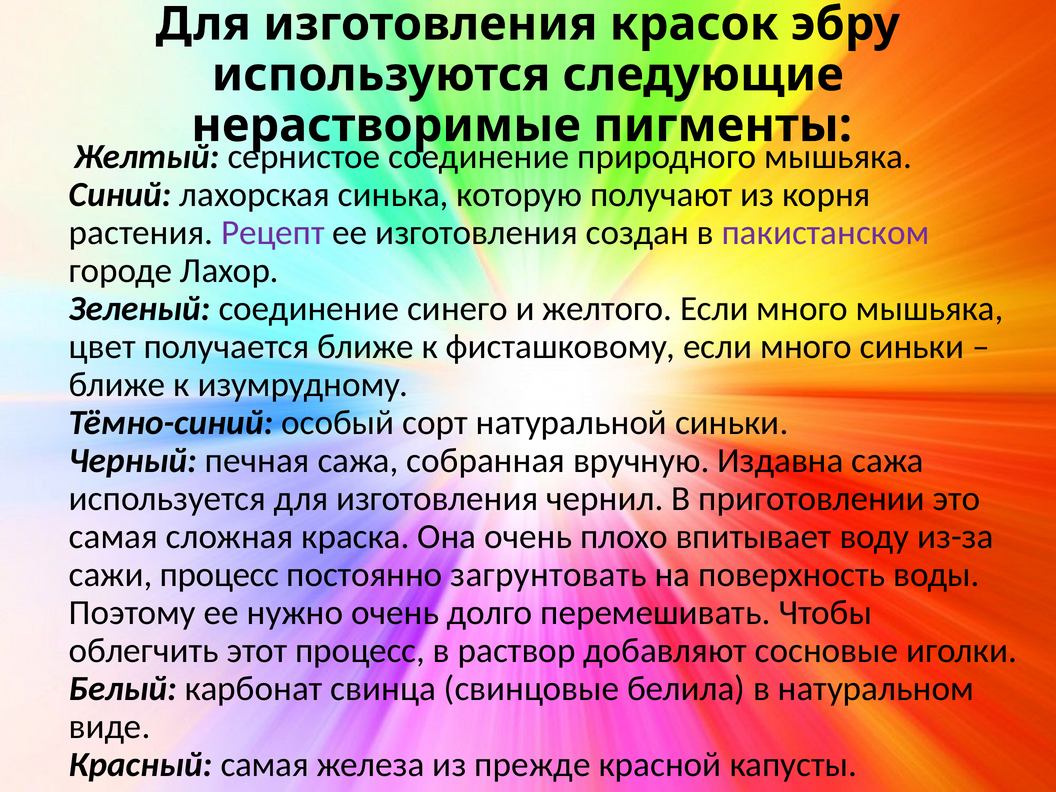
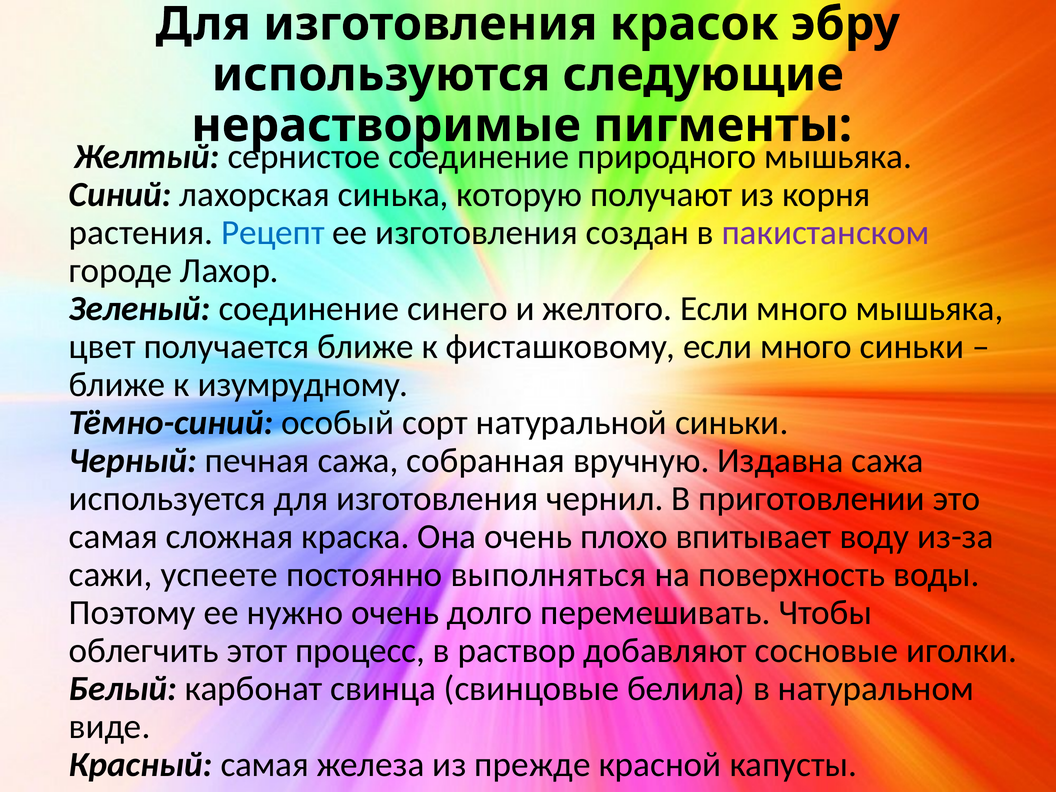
Рецепт colour: purple -> blue (273, 233)
сажи процесс: процесс -> успеете (219, 575)
загрунтовать: загрунтовать -> выполняться (548, 575)
